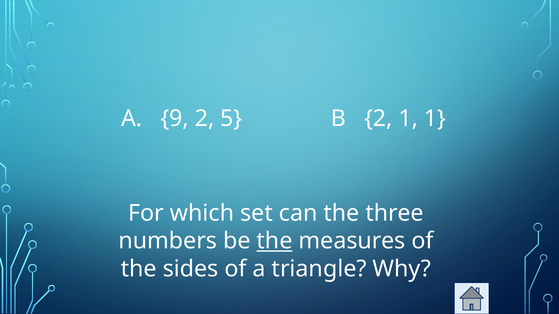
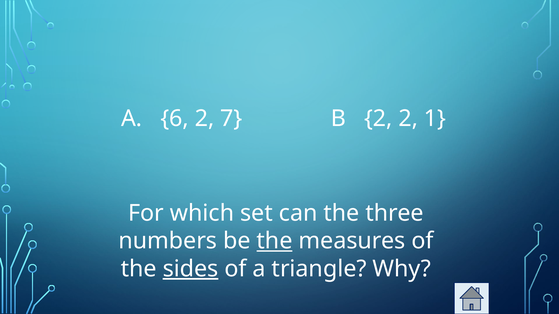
9: 9 -> 6 (175, 119)
5: 5 -> 7 (231, 119)
2 1: 1 -> 2 (408, 119)
sides underline: none -> present (191, 269)
